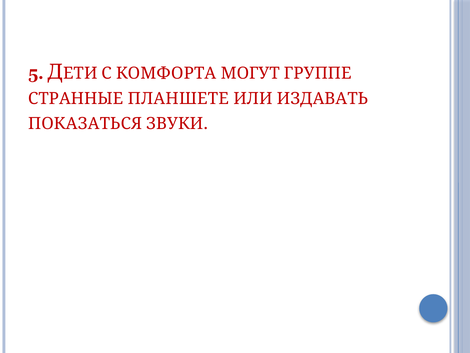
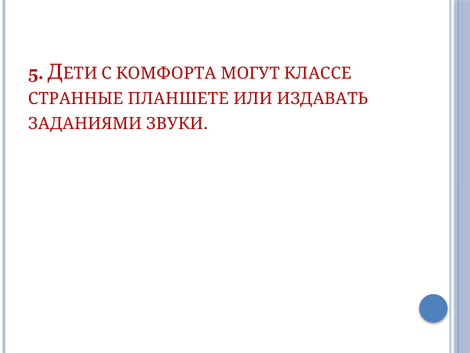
ГРУППЕ: ГРУППЕ -> КЛАССЕ (318, 73)
ПОКАЗАТЬСЯ: ПОКАЗАТЬСЯ -> ЗАДАНИЯМИ (85, 124)
